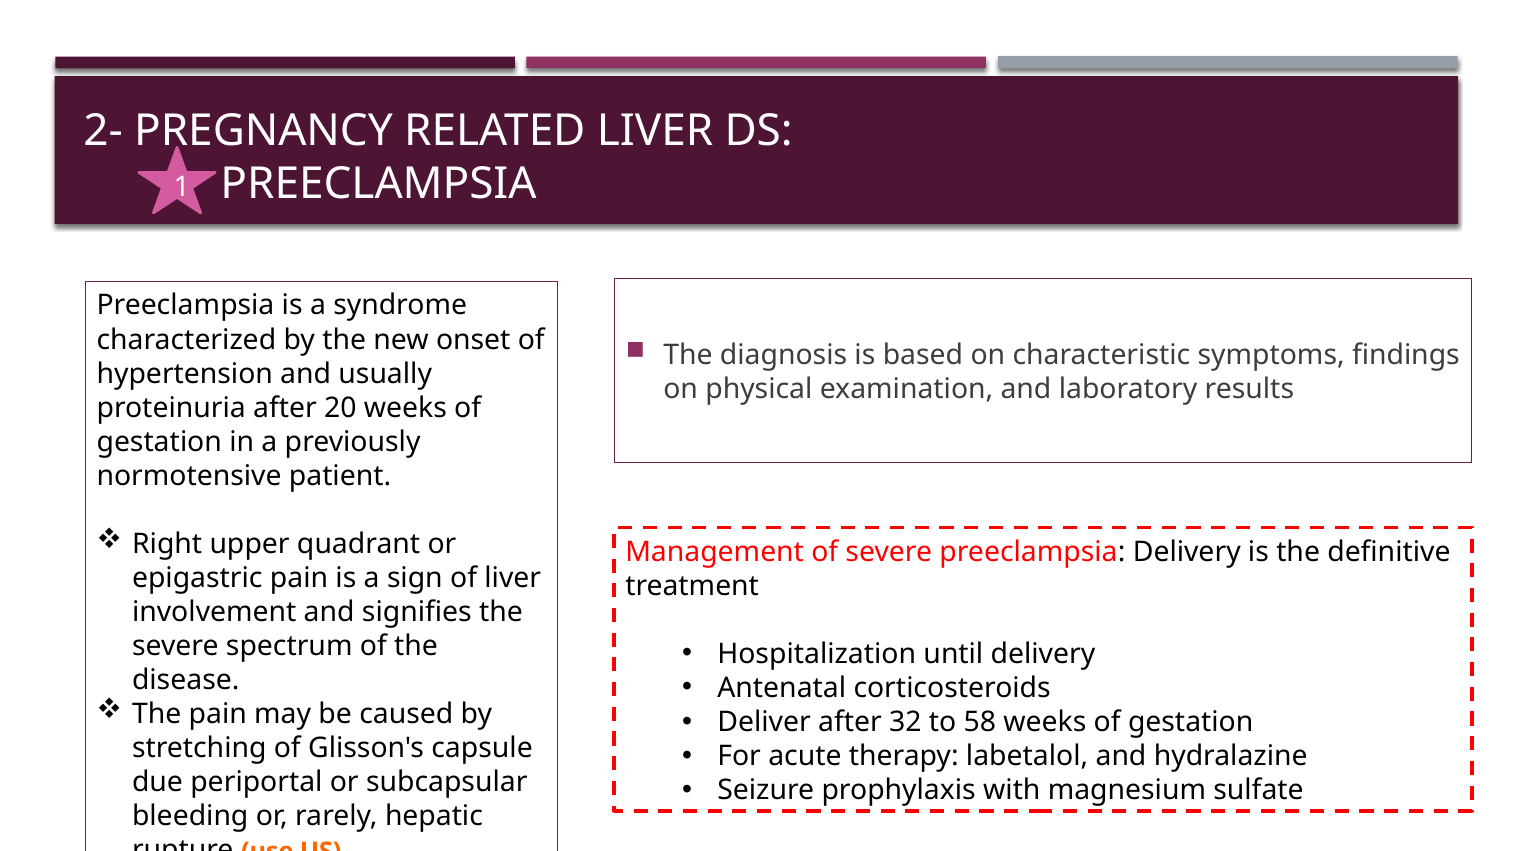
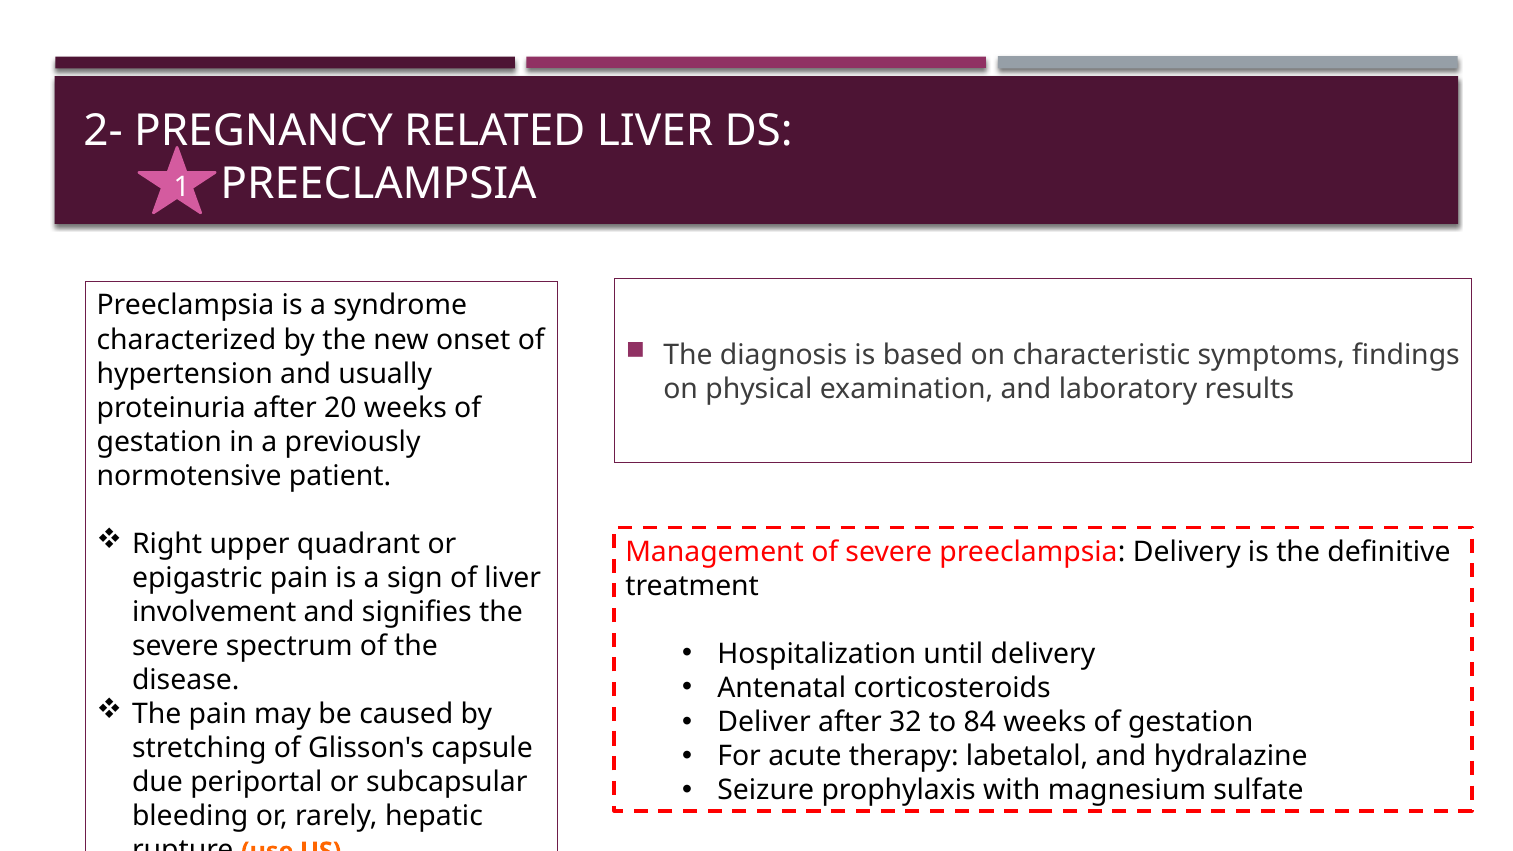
58: 58 -> 84 (980, 722)
